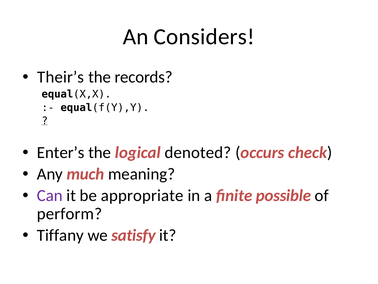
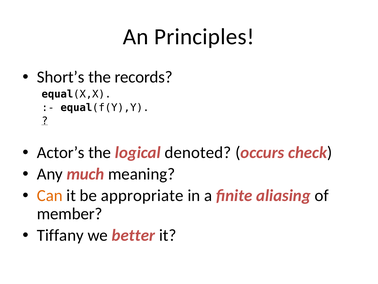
Considers: Considers -> Principles (204, 37)
Their’s: Their’s -> Short’s (61, 77)
Enter’s: Enter’s -> Actor’s (61, 152)
Can colour: purple -> orange (50, 195)
possible: possible -> aliasing (283, 195)
perform: perform -> member (70, 213)
satisfy: satisfy -> better (133, 235)
